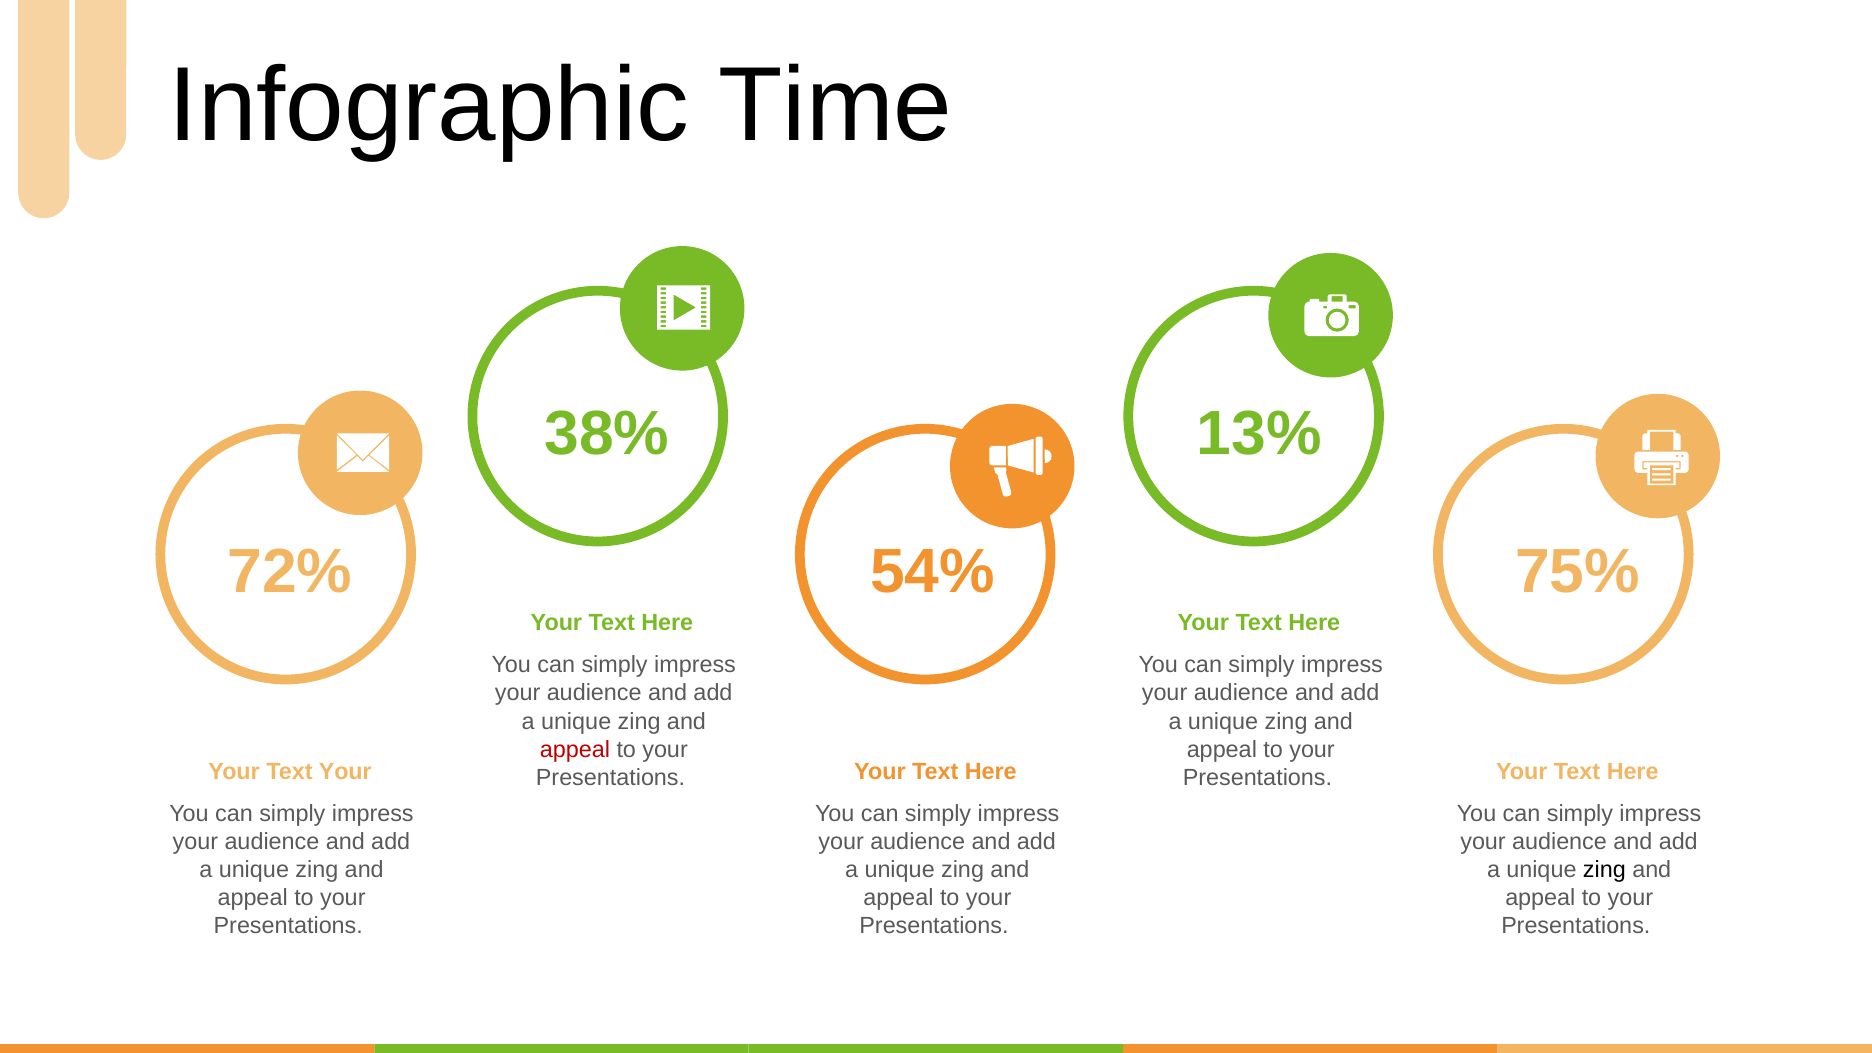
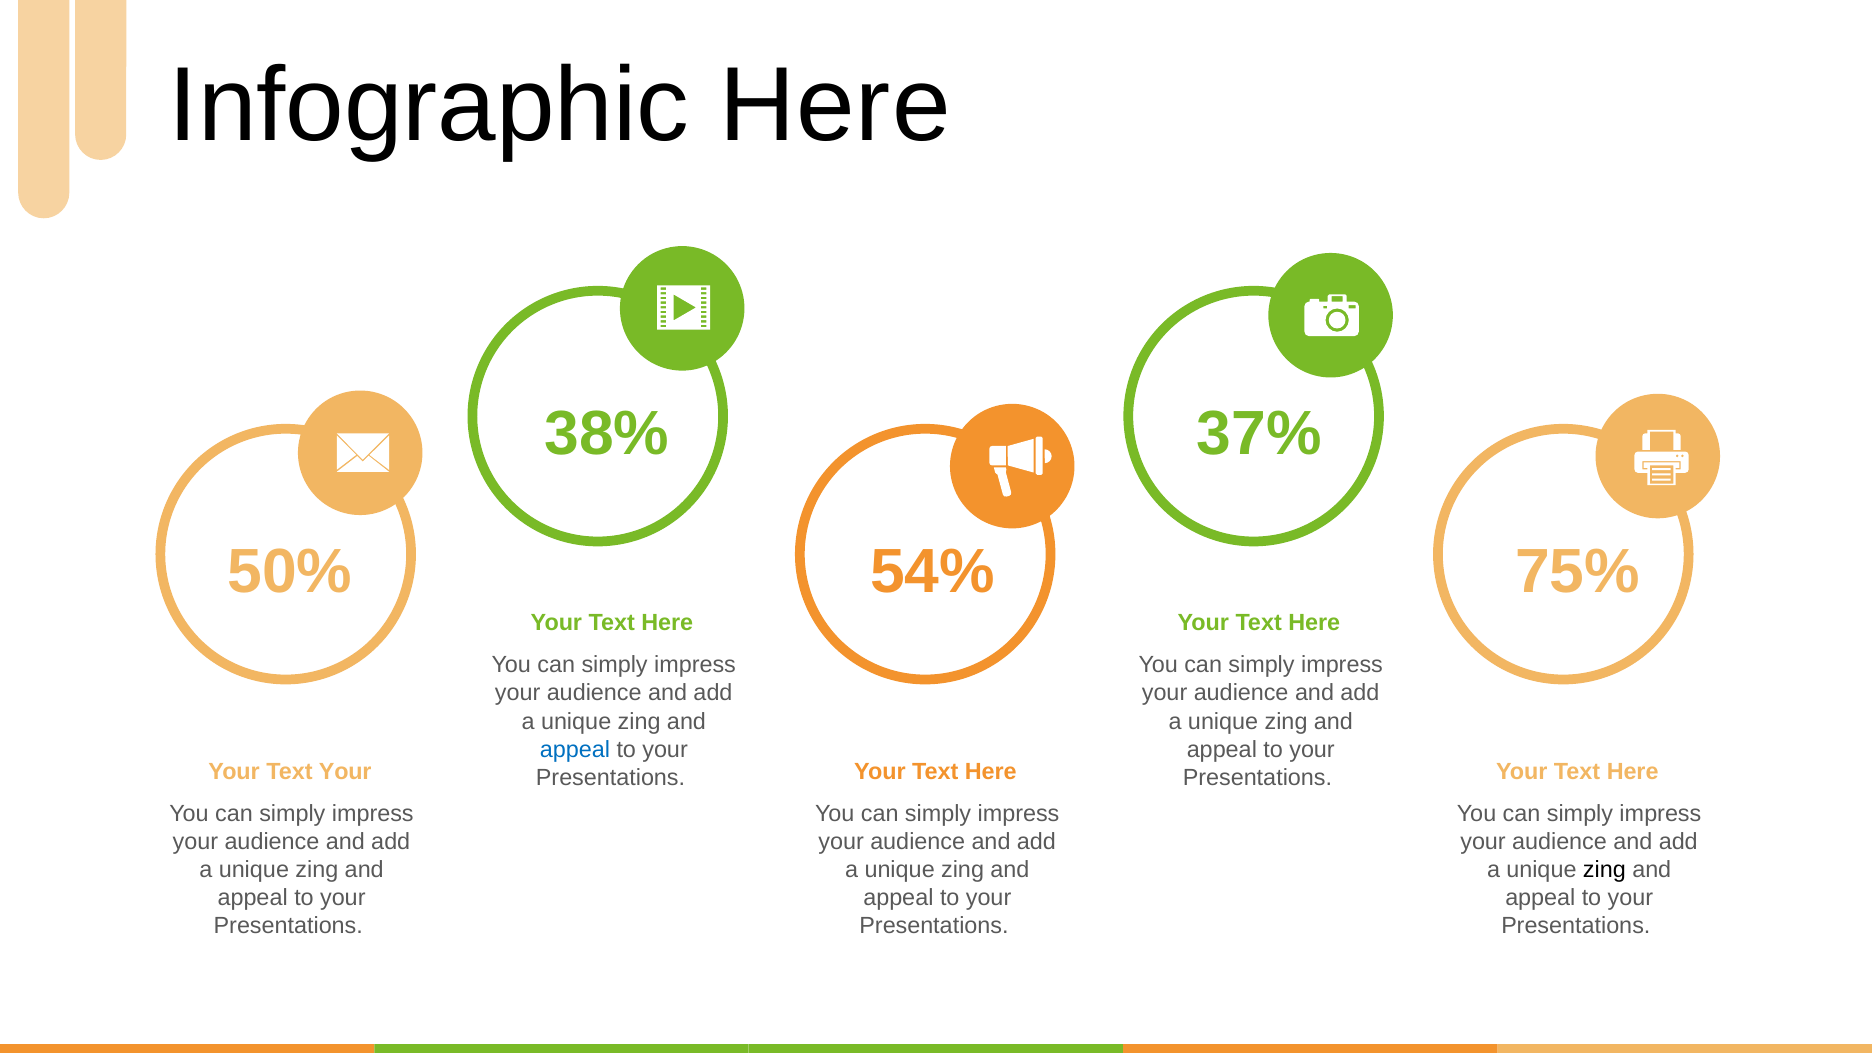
Infographic Time: Time -> Here (835, 105)
13%: 13% -> 37% (1259, 434)
72%: 72% -> 50% (290, 572)
appeal colour: red -> blue (575, 749)
